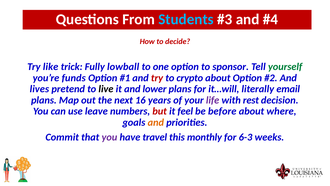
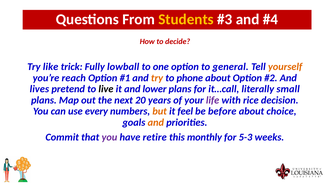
Students colour: light blue -> yellow (186, 19)
sponsor: sponsor -> general (231, 67)
yourself colour: green -> orange (285, 67)
funds: funds -> reach (74, 78)
try colour: red -> orange (157, 78)
crypto: crypto -> phone (190, 78)
it…will: it…will -> it…call (224, 89)
email: email -> small (288, 89)
16: 16 -> 20 (140, 100)
rest: rest -> rice (251, 100)
leave: leave -> every (96, 111)
but colour: red -> orange (160, 111)
where: where -> choice (281, 111)
travel: travel -> retire (155, 137)
6-3: 6-3 -> 5-3 (246, 137)
